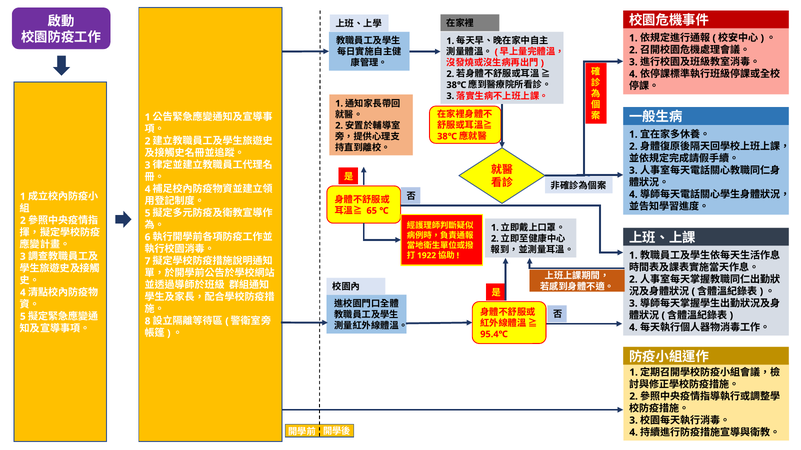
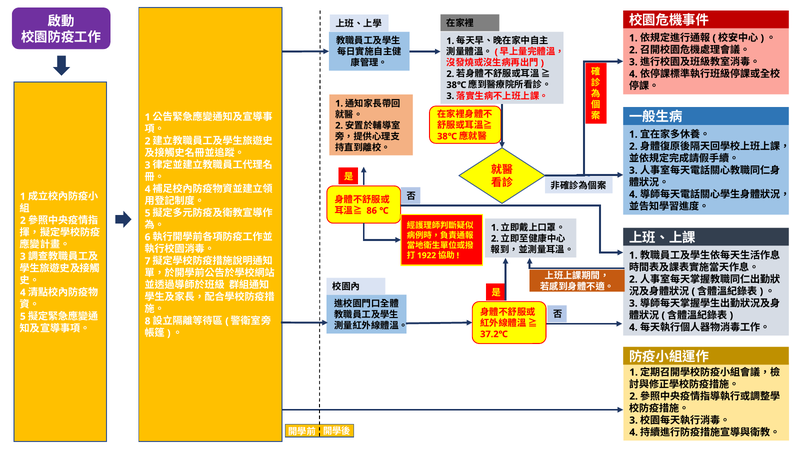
65: 65 -> 86 (372, 211)
95.4℃: 95.4℃ -> 37.2℃ (494, 335)
